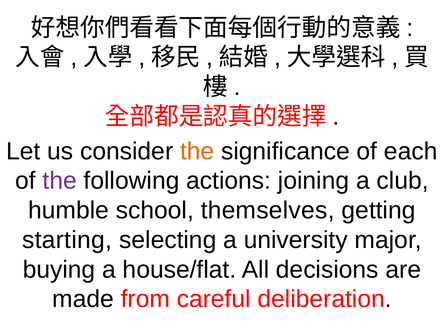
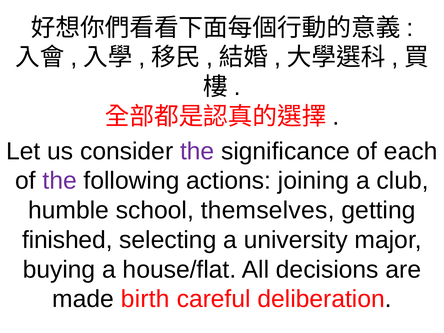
the colour: orange -> purple (197, 151)
starting: starting -> finished (67, 240)
from: from -> birth (145, 299)
